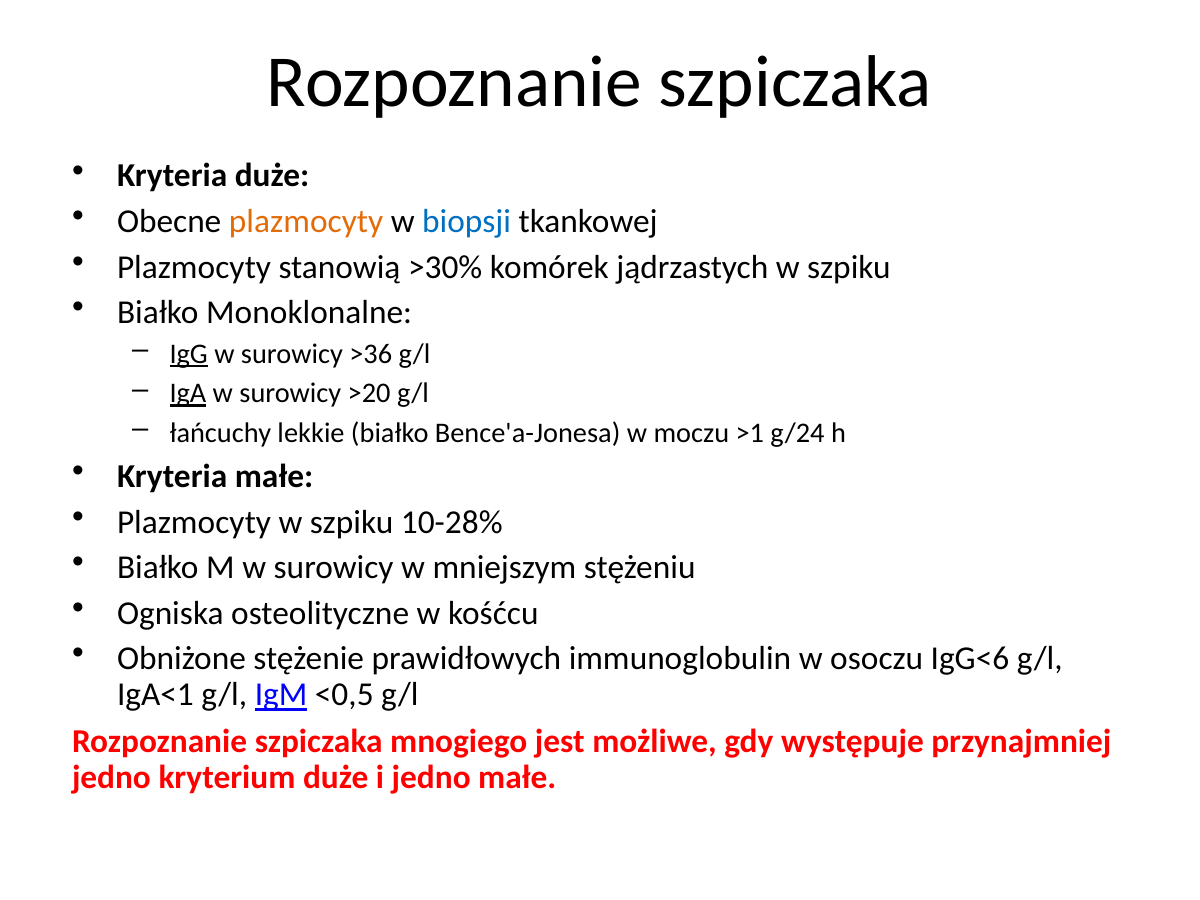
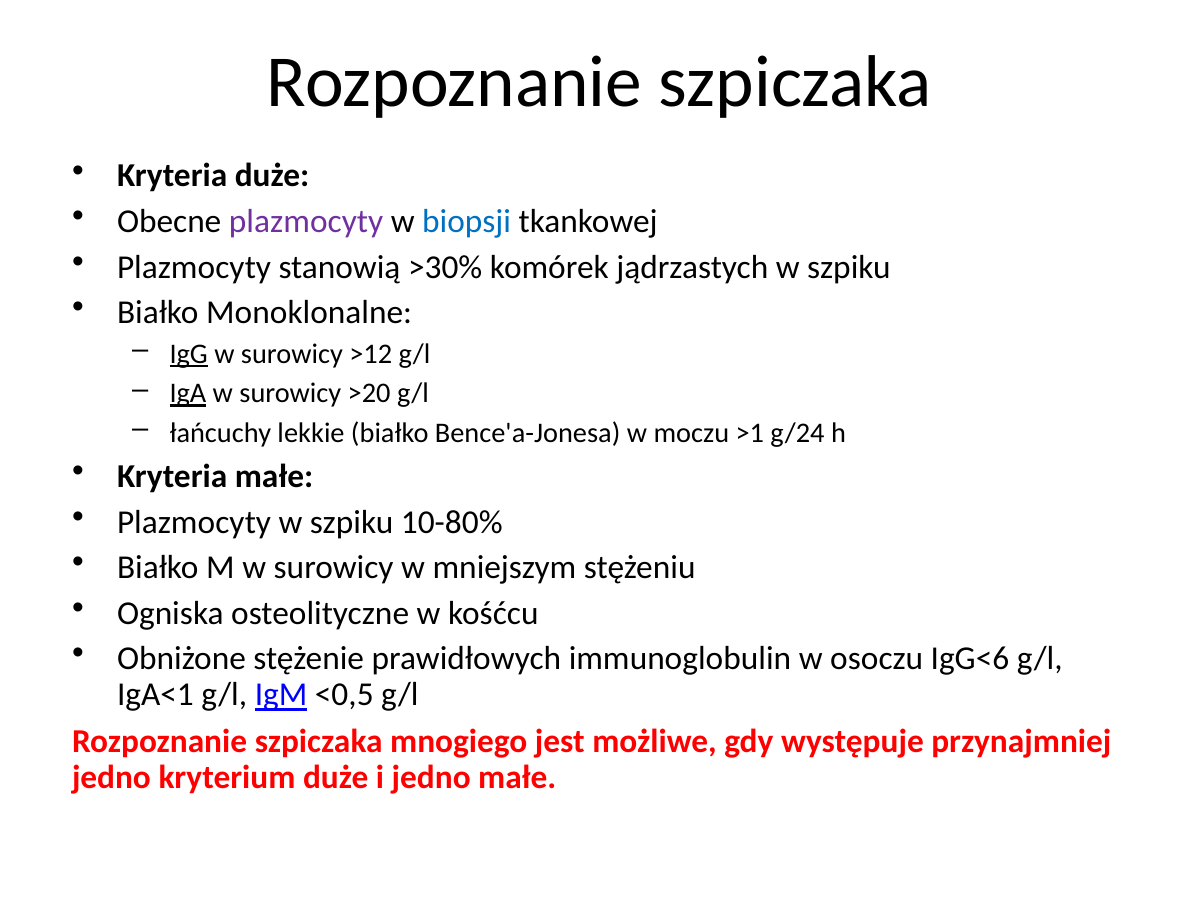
plazmocyty colour: orange -> purple (306, 222)
>36: >36 -> >12 (371, 354)
10-28%: 10-28% -> 10-80% (452, 522)
